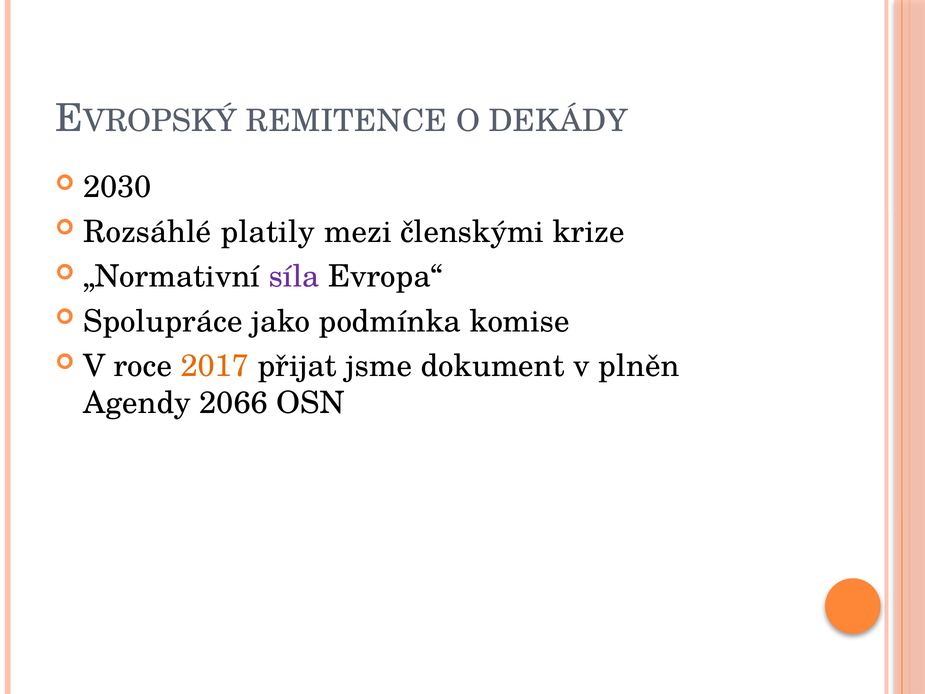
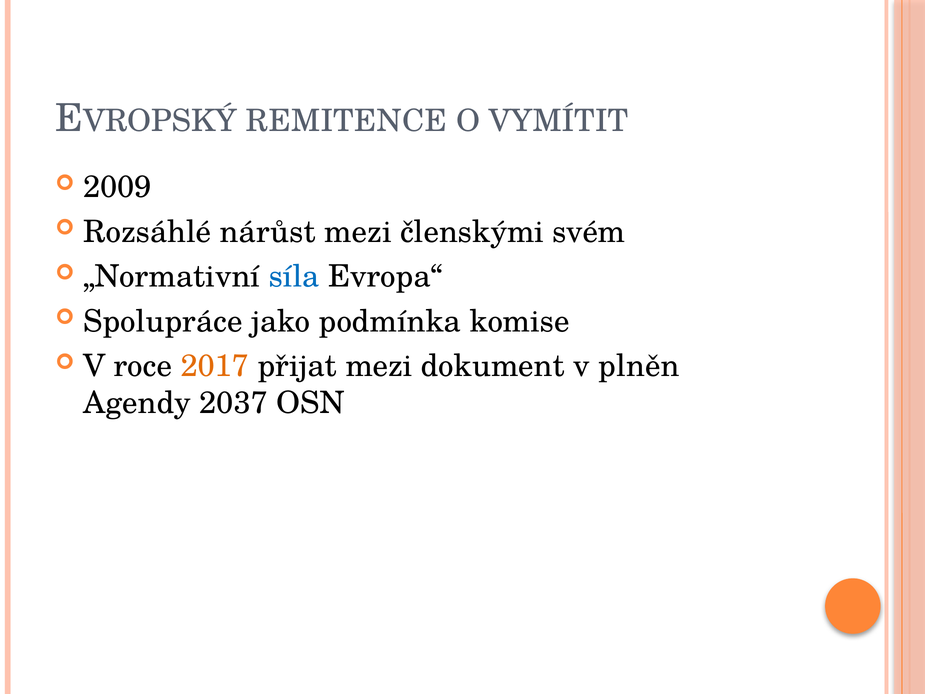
DEKÁDY: DEKÁDY -> VYMÍTIT (558, 121)
2030: 2030 -> 2009 (117, 187)
platily: platily -> nárůst (268, 232)
krize: krize -> svém (589, 232)
síla colour: purple -> blue (294, 277)
přijat jsme: jsme -> mezi (379, 366)
2066: 2066 -> 2037 (234, 403)
